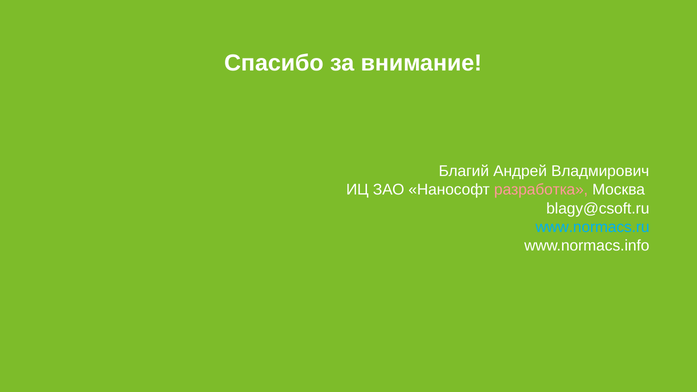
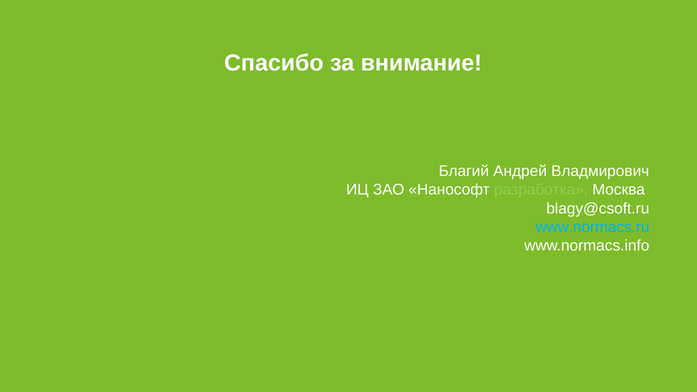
разработка colour: pink -> light green (541, 190)
